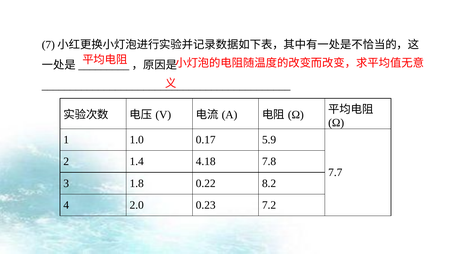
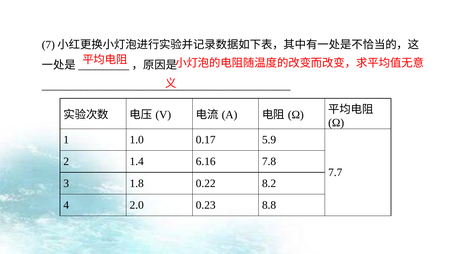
4.18: 4.18 -> 6.16 (206, 162)
7.2: 7.2 -> 8.8 (269, 205)
